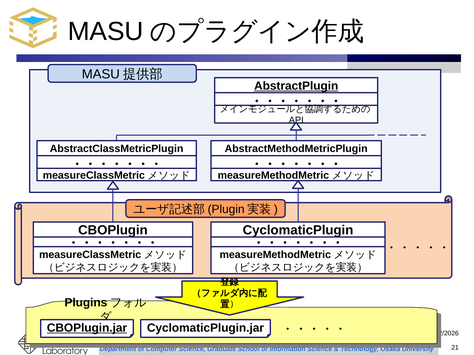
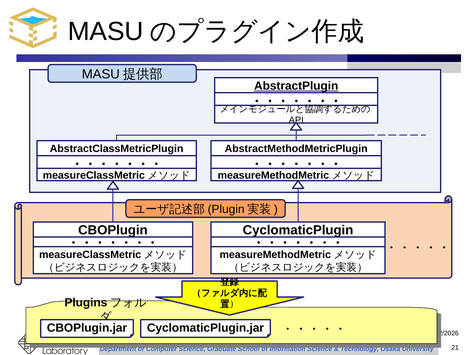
CBOPlugin.jar underline: present -> none (87, 328)
